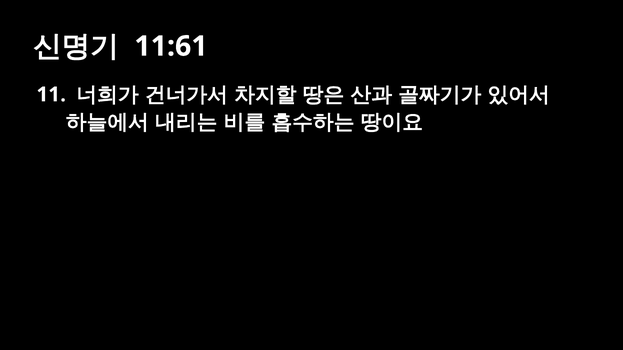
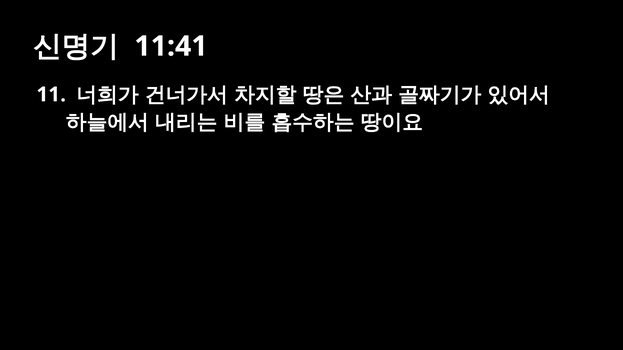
11:61: 11:61 -> 11:41 (171, 46)
